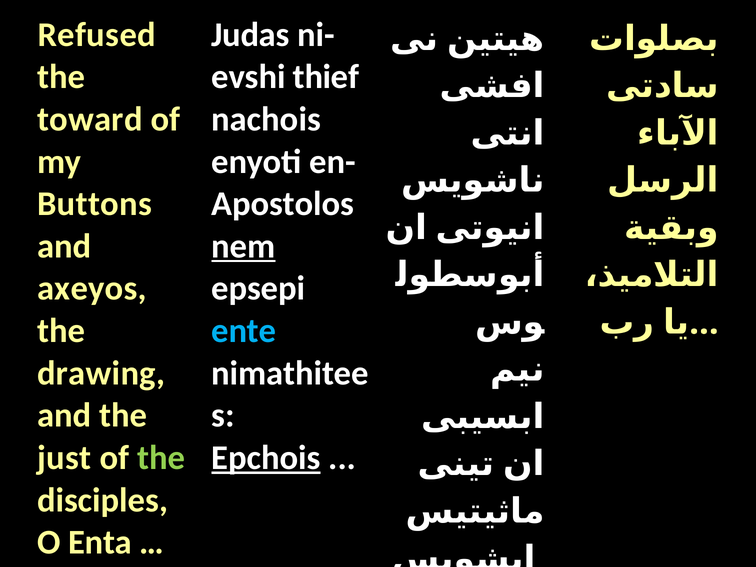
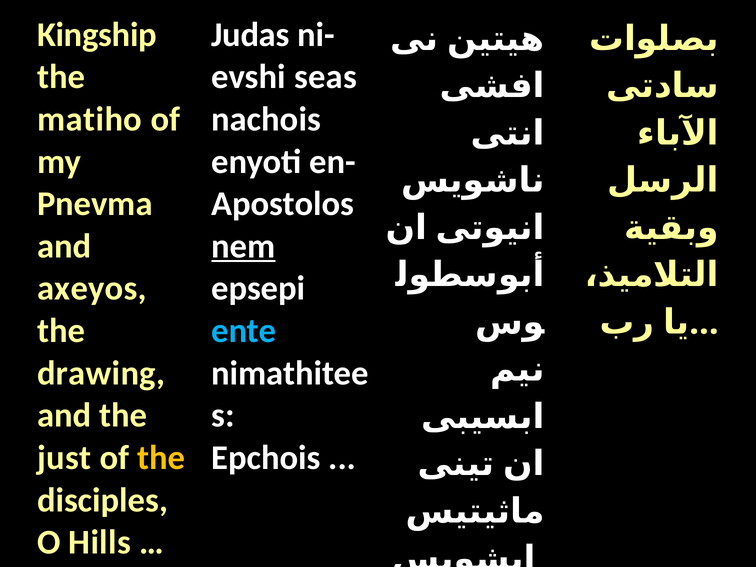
Refused: Refused -> Kingship (97, 35)
thief: thief -> seas (326, 77)
toward: toward -> matiho (90, 119)
Buttons: Buttons -> Pnevma (95, 204)
the colour: light green -> yellow (161, 458)
Epchois underline: present -> none (266, 458)
Enta: Enta -> Hills (100, 543)
